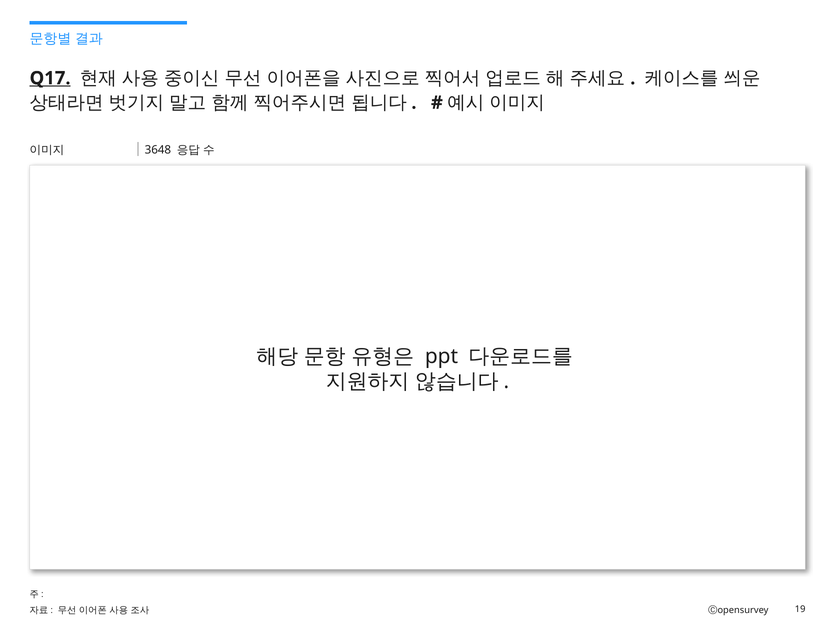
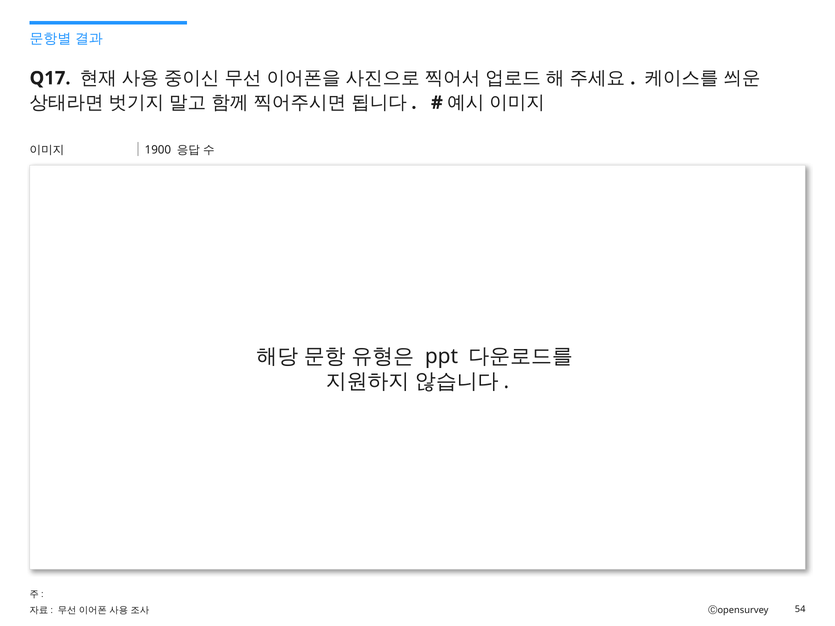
Q17 underline: present -> none (50, 78)
3648: 3648 -> 1900 (158, 150)
19: 19 -> 54 (800, 609)
